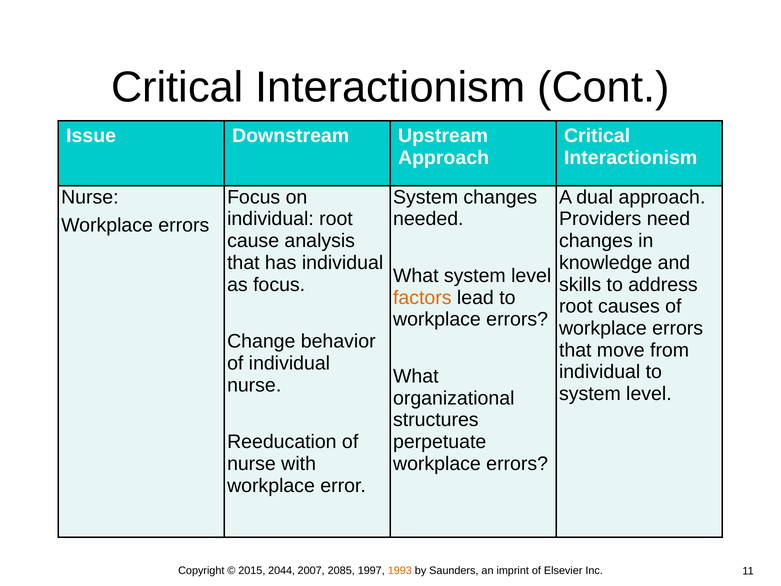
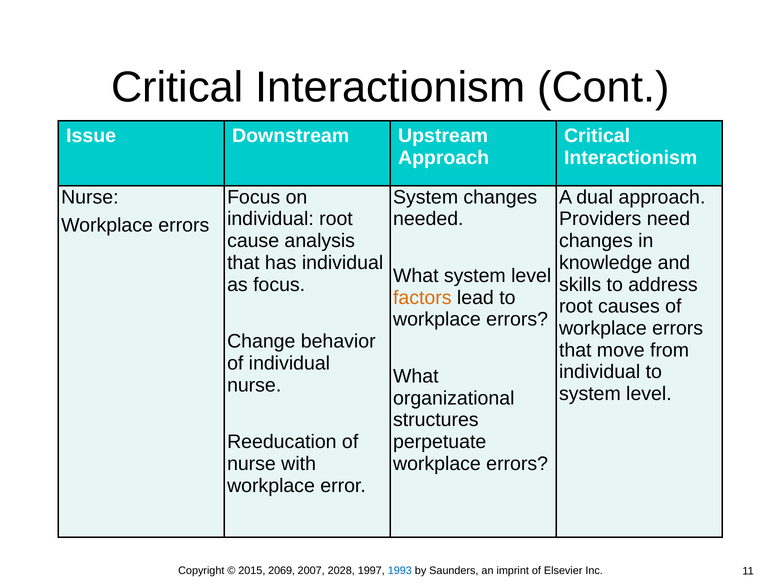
2044: 2044 -> 2069 (282, 570)
2085: 2085 -> 2028 (341, 570)
1993 colour: orange -> blue (400, 570)
